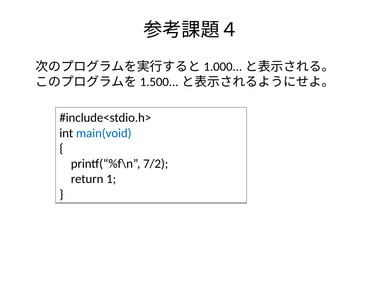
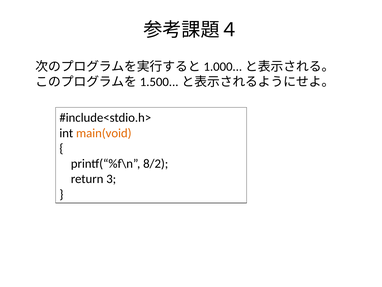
main(void colour: blue -> orange (104, 133)
7/2: 7/2 -> 8/2 (156, 163)
1: 1 -> 3 (111, 179)
